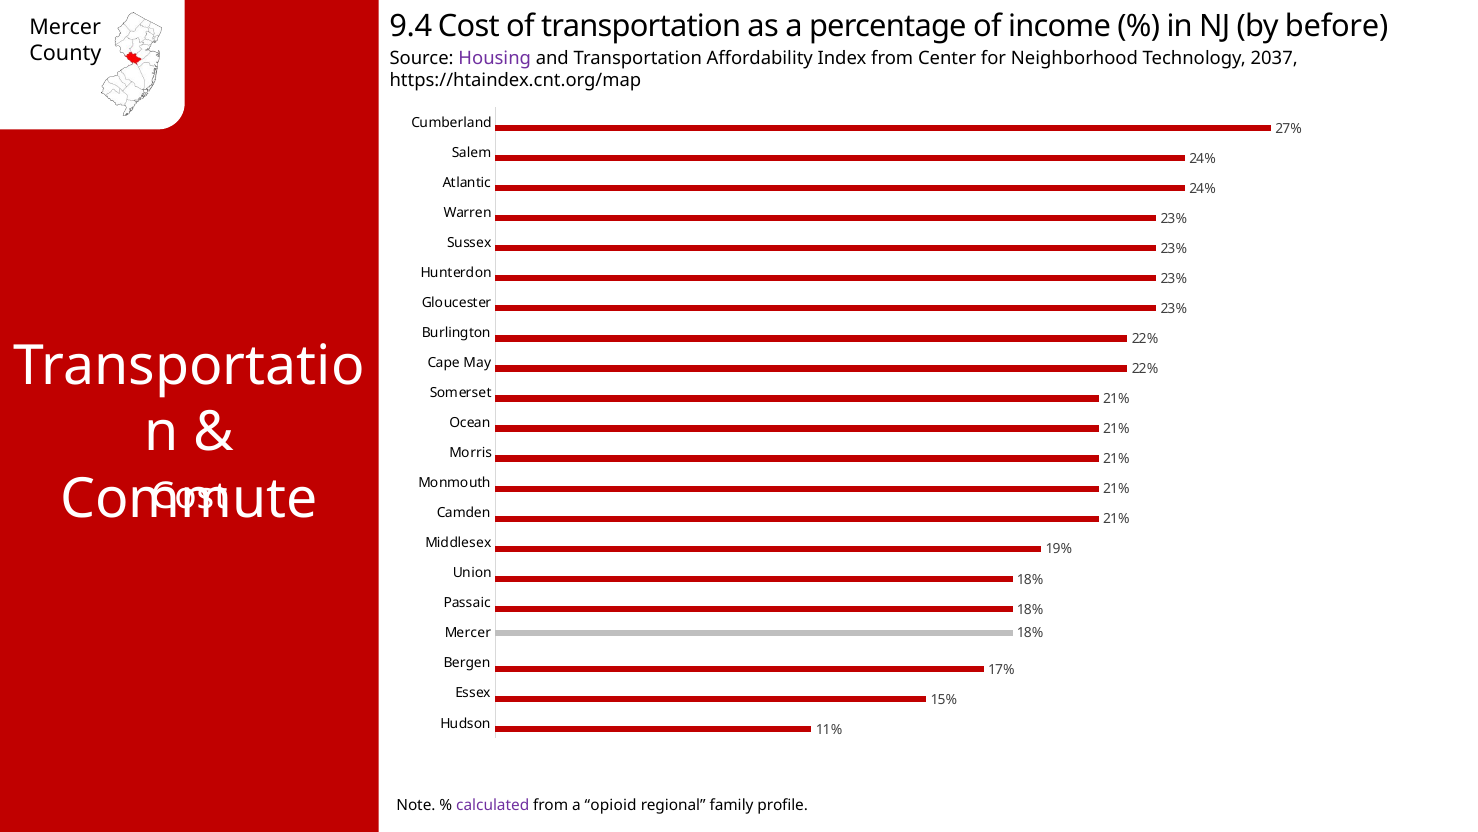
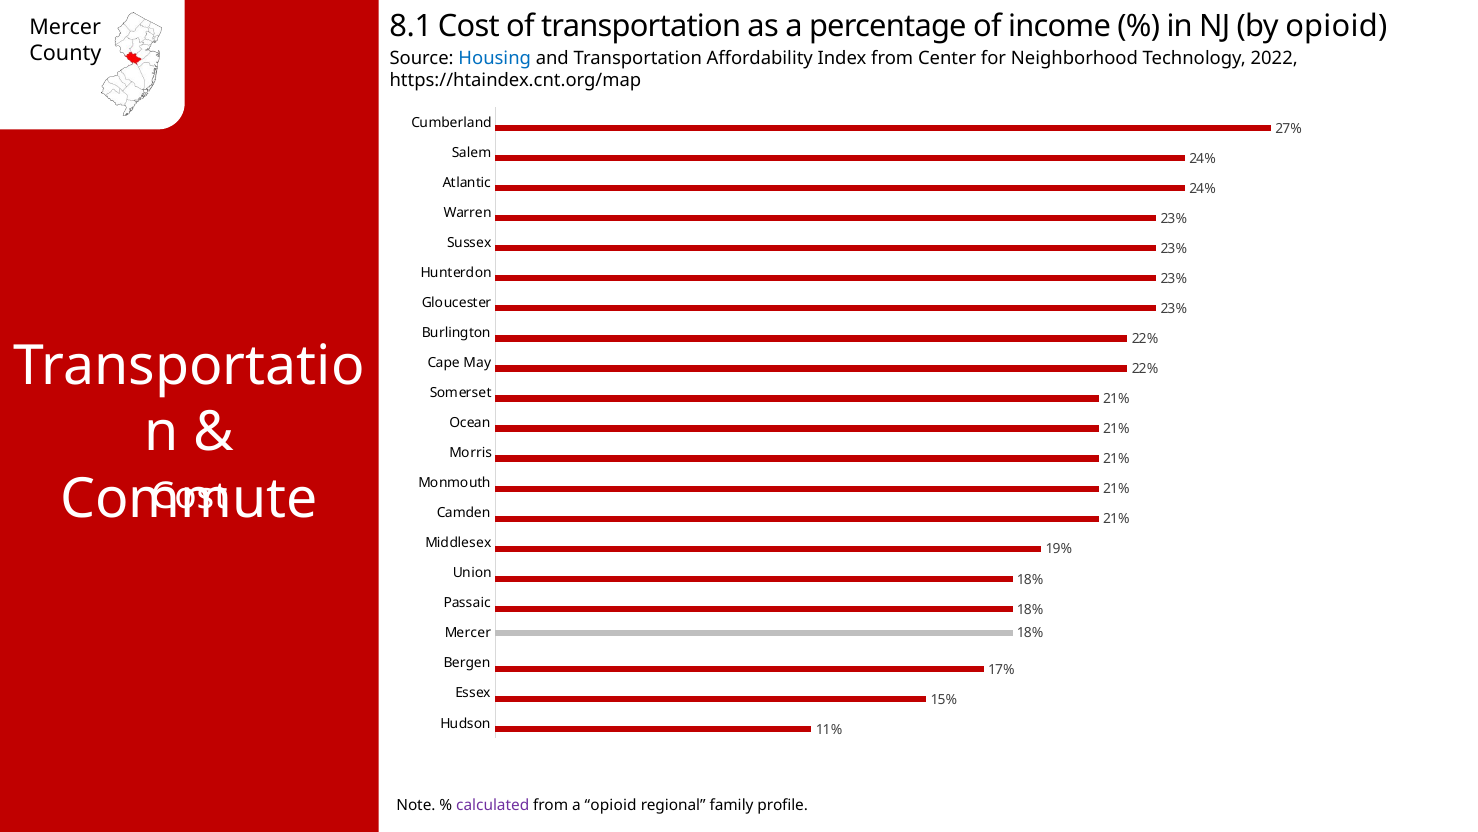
9.4: 9.4 -> 8.1 (411, 26)
by before: before -> opioid (1336, 26)
Housing colour: purple -> blue (495, 58)
2037: 2037 -> 2022 (1274, 58)
